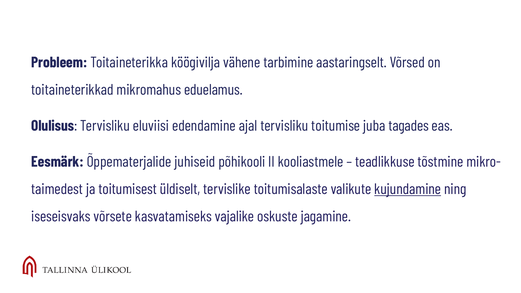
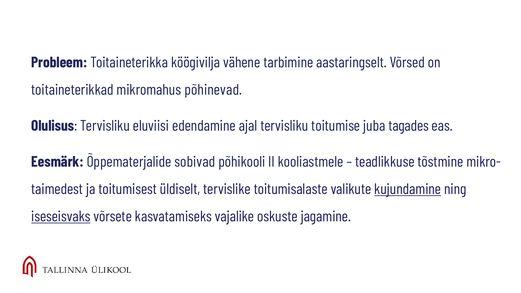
eduelamus: eduelamus -> põhinevad (213, 90)
juhiseid: juhiseid -> sobivad (195, 162)
iseseisvaks underline: none -> present (61, 217)
